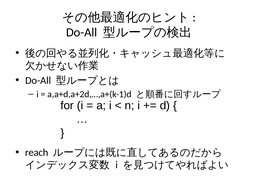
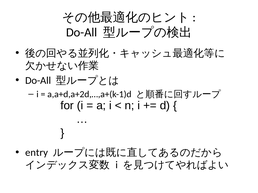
reach: reach -> entry (37, 153)
